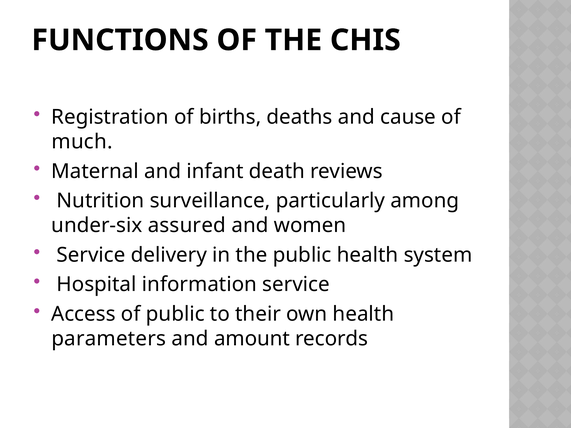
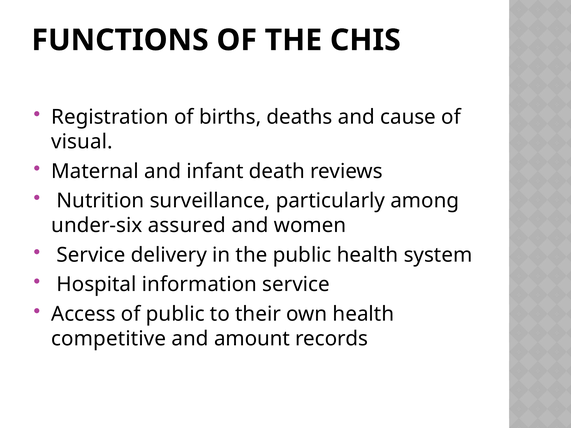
much: much -> visual (82, 142)
parameters: parameters -> competitive (109, 339)
